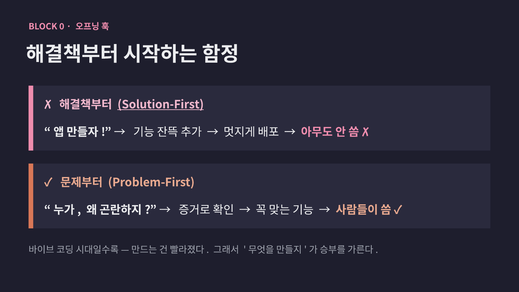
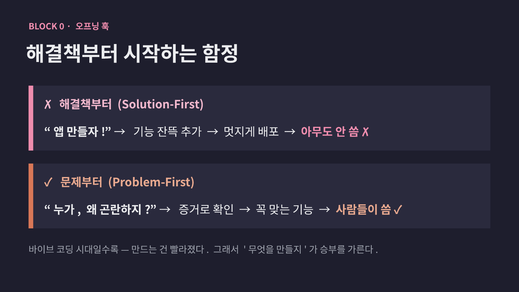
Solution-First underline: present -> none (161, 105)
